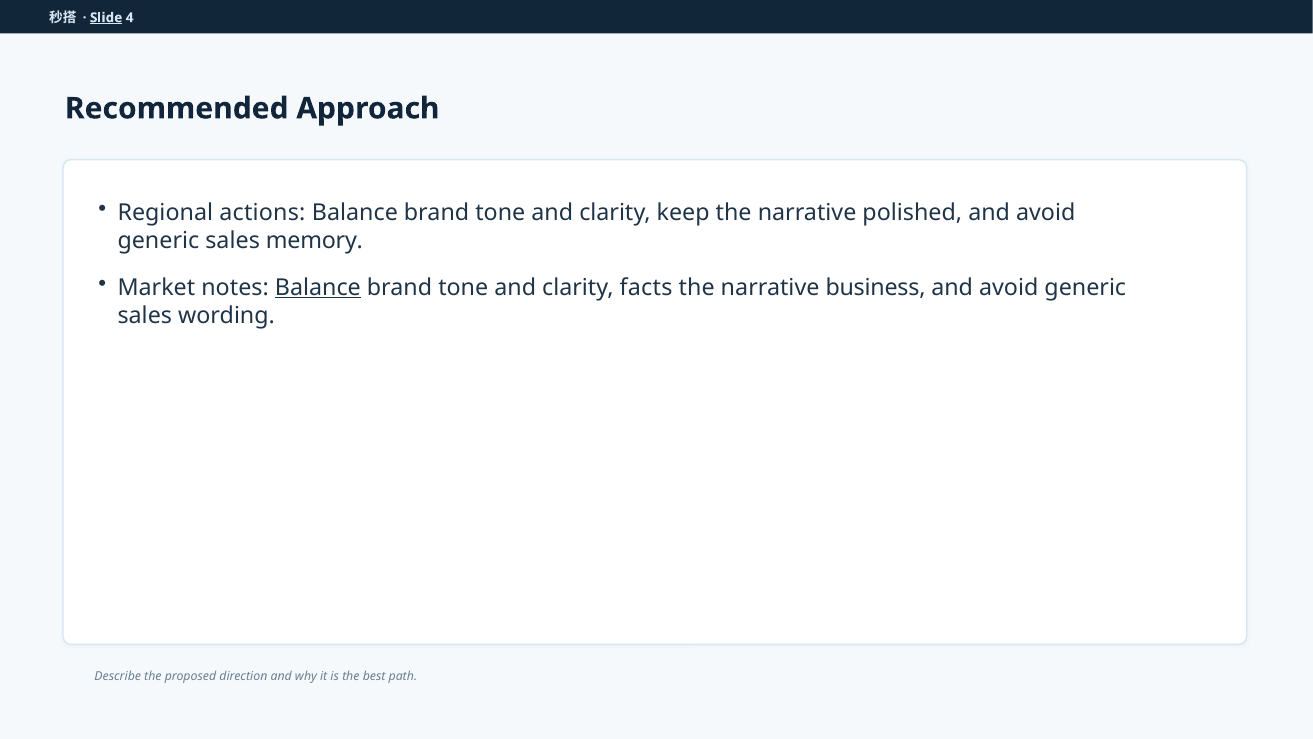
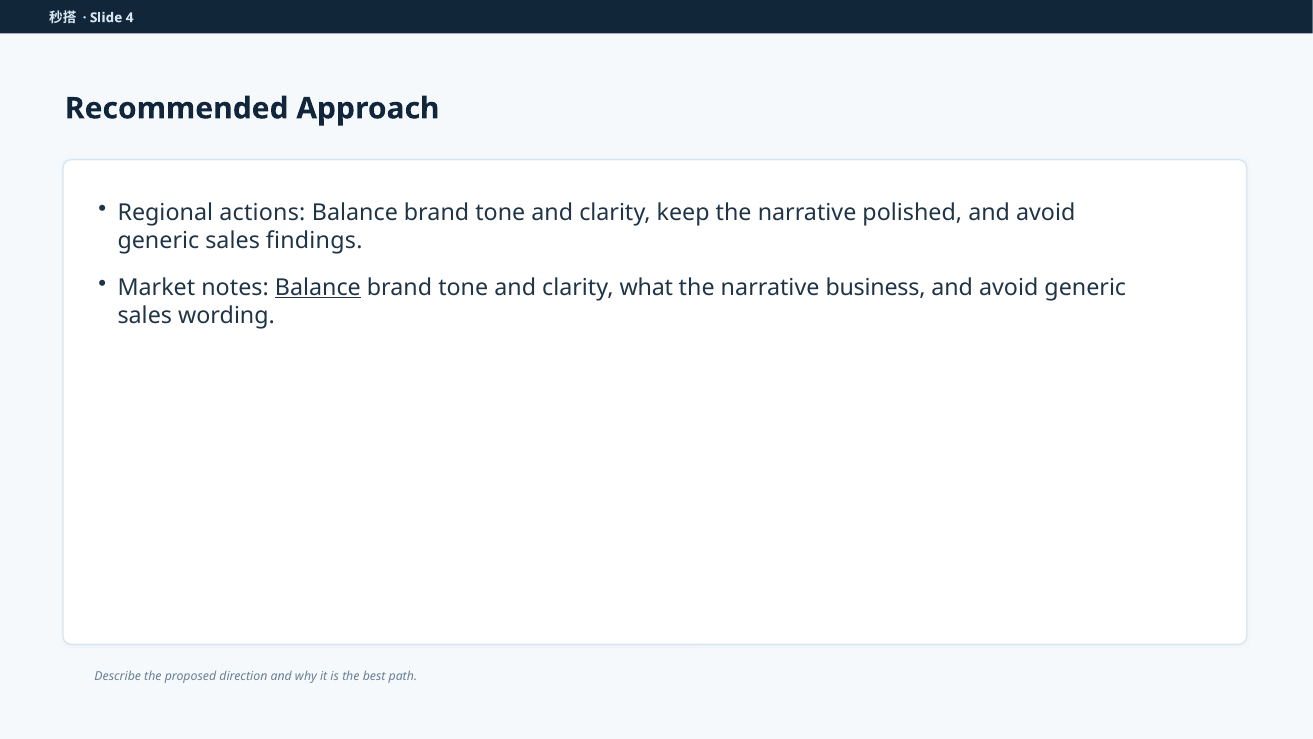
Slide underline: present -> none (106, 18)
memory: memory -> findings (314, 240)
facts: facts -> what (646, 287)
